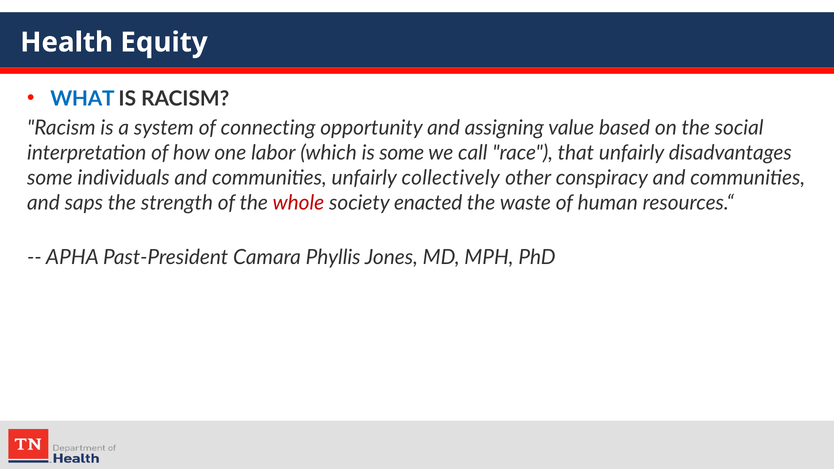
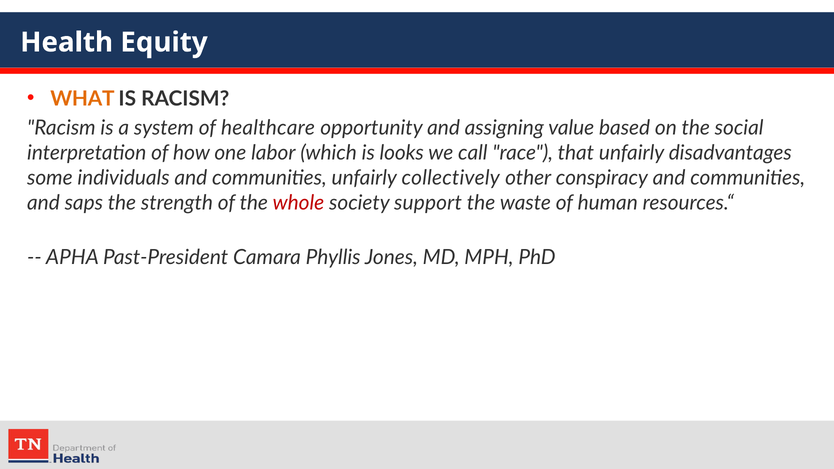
WHAT colour: blue -> orange (82, 99)
connecting: connecting -> healthcare (268, 128)
is some: some -> looks (402, 153)
enacted: enacted -> support (428, 203)
